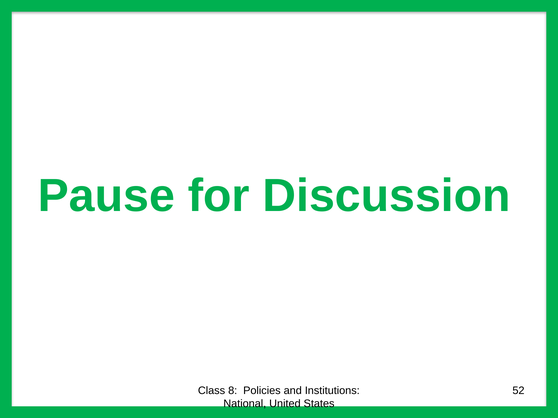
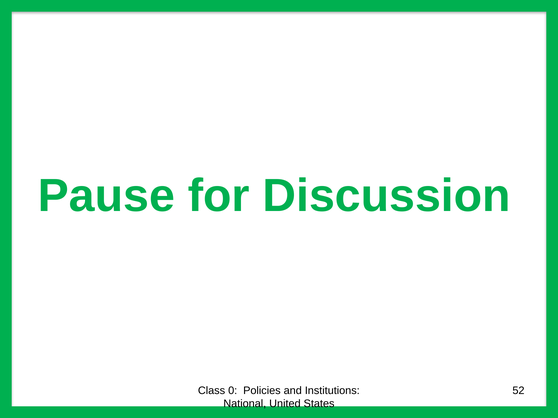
8: 8 -> 0 (233, 391)
